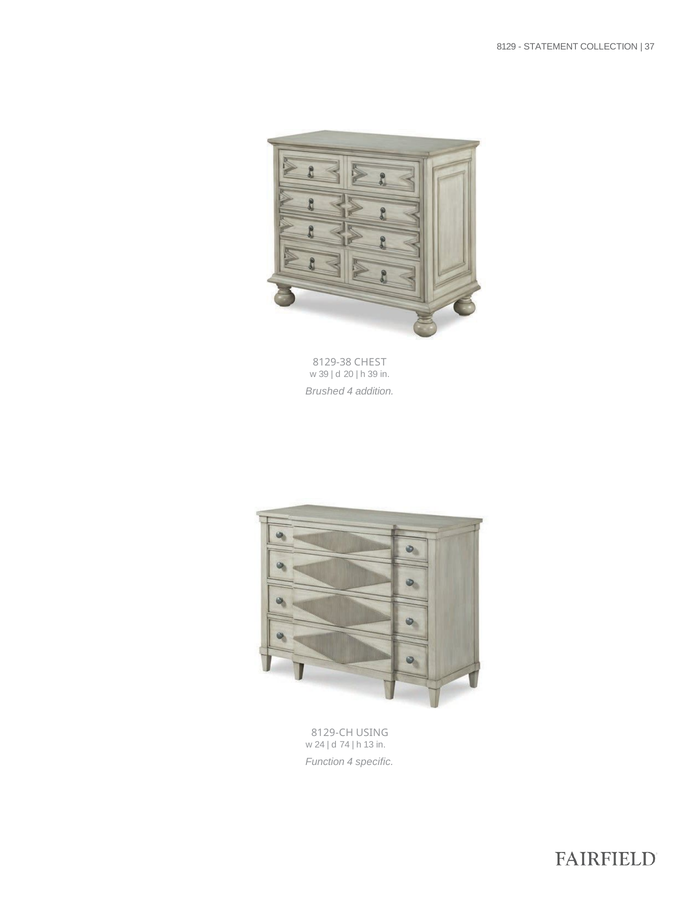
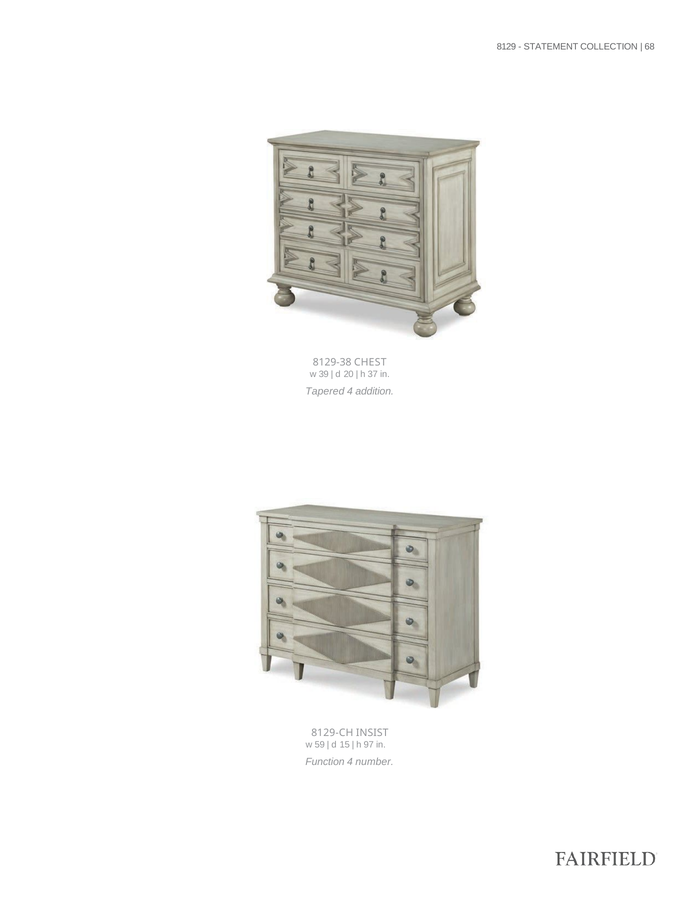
37: 37 -> 68 (650, 47)
h 39: 39 -> 37 (373, 374)
Brushed: Brushed -> Tapered (325, 391)
USING: USING -> INSIST (372, 733)
24: 24 -> 59 (320, 745)
74: 74 -> 15 (345, 745)
13: 13 -> 97 (369, 745)
specific: specific -> number (375, 762)
